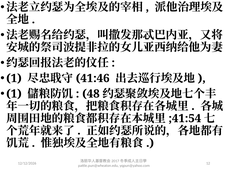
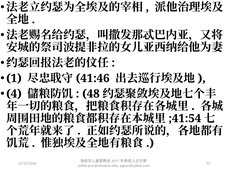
1: 1 -> 4 (14, 94)
